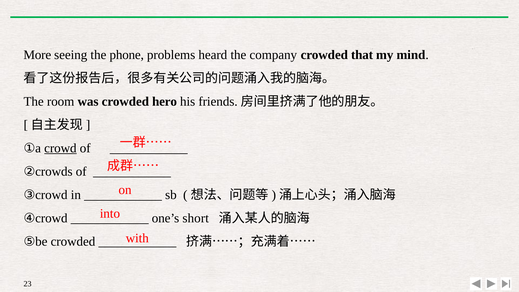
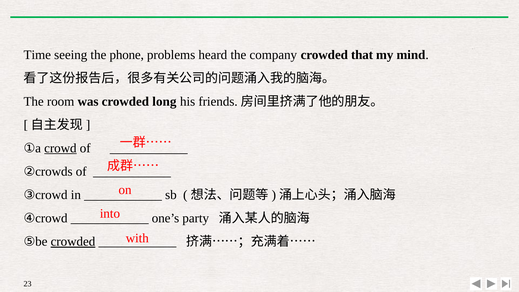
More: More -> Time (37, 55)
hero: hero -> long (164, 101)
short: short -> party (196, 218)
crowded underline: none -> present (73, 242)
